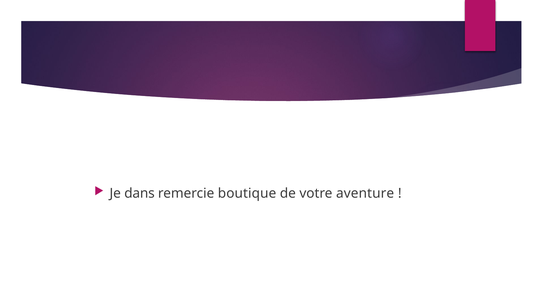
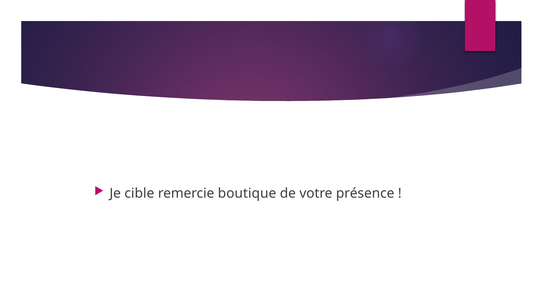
dans: dans -> cible (139, 193)
aventure: aventure -> présence (365, 193)
